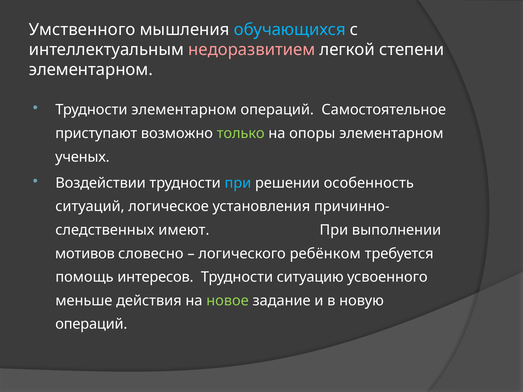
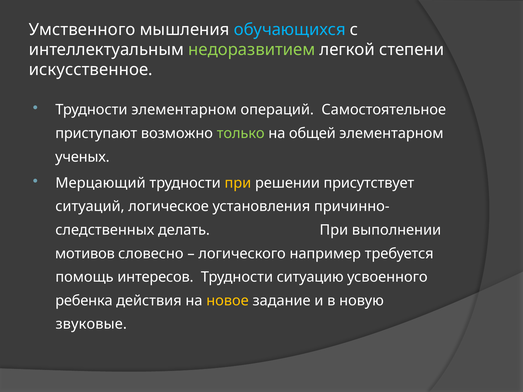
недоразвитием colour: pink -> light green (252, 50)
элементарном: элементарном -> искусственное (91, 70)
опоры: опоры -> общей (312, 133)
Воздействии: Воздействии -> Мерцающий (100, 183)
при colour: light blue -> yellow (238, 183)
особенность: особенность -> присутствует (369, 183)
имеют: имеют -> делать (184, 230)
ребёнком: ребёнком -> например (325, 254)
меньше: меньше -> ребенка (84, 301)
новое colour: light green -> yellow (228, 301)
операций: операций -> звуковые (91, 324)
